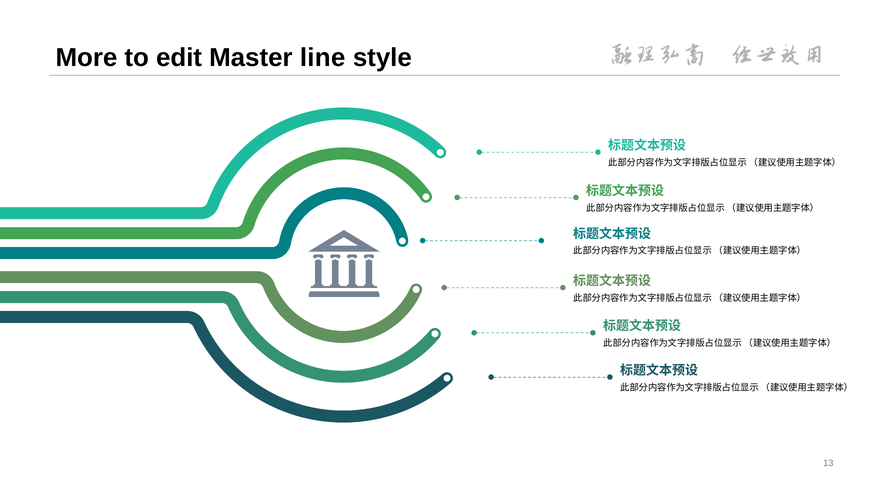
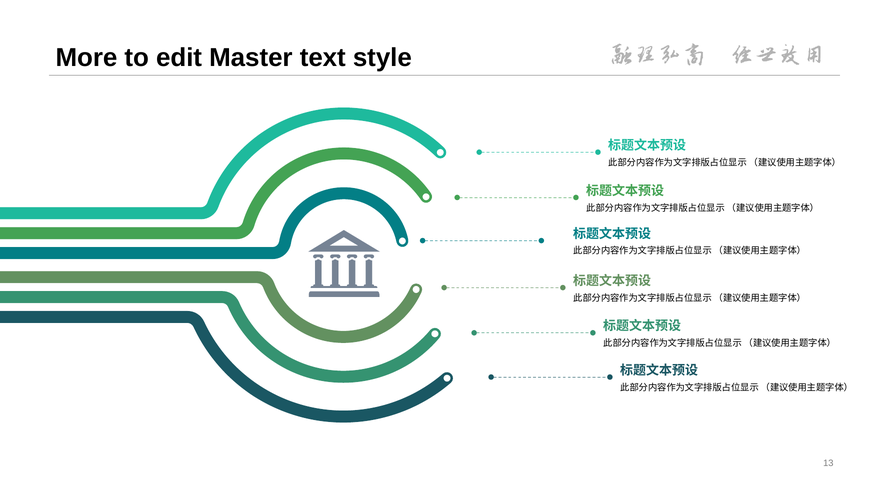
line: line -> text (323, 57)
